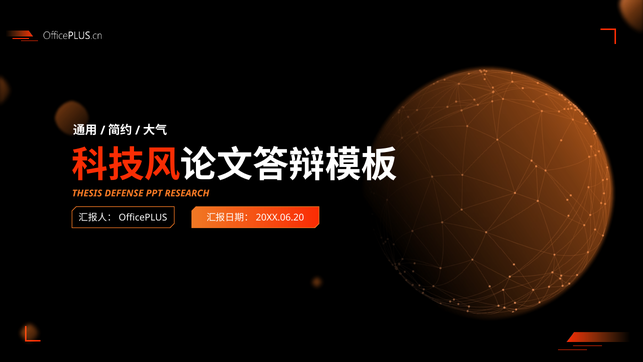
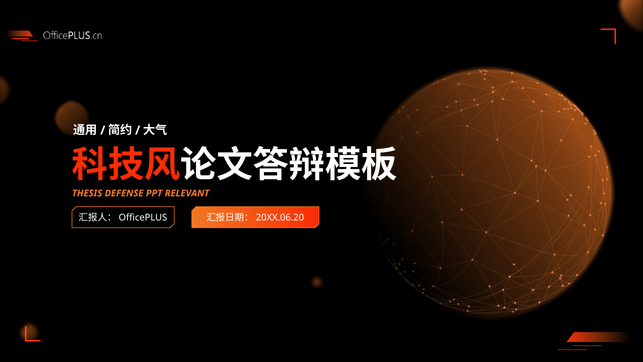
RESEARCH: RESEARCH -> RELEVANT (187, 193)
